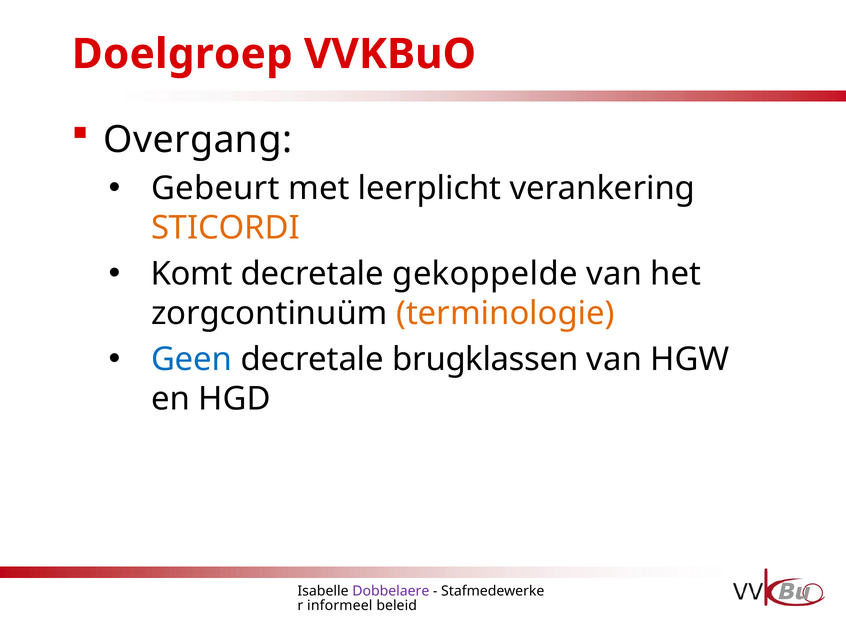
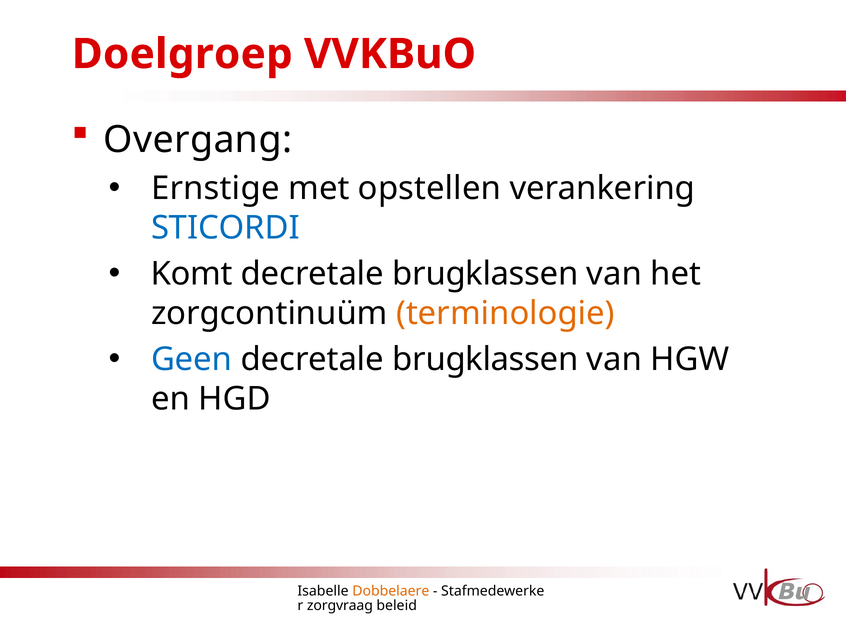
Gebeurt: Gebeurt -> Ernstige (215, 189)
leerplicht: leerplicht -> opstellen (430, 189)
STICORDI colour: orange -> blue (225, 228)
gekoppelde: gekoppelde -> brugklassen (485, 274)
Dobbelaere colour: purple -> orange (391, 592)
informeel: informeel -> zorgvraag (340, 606)
